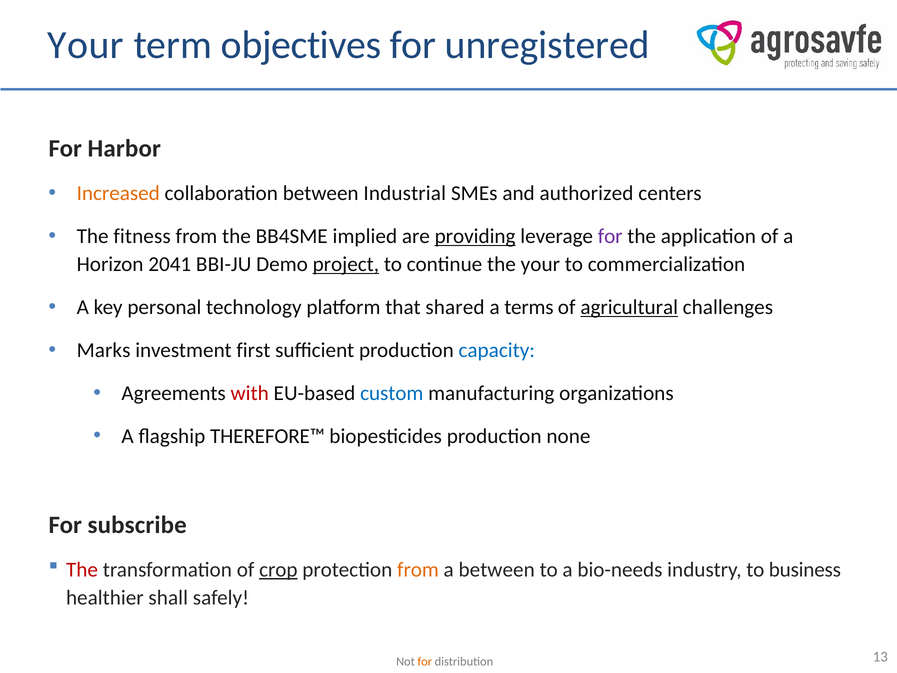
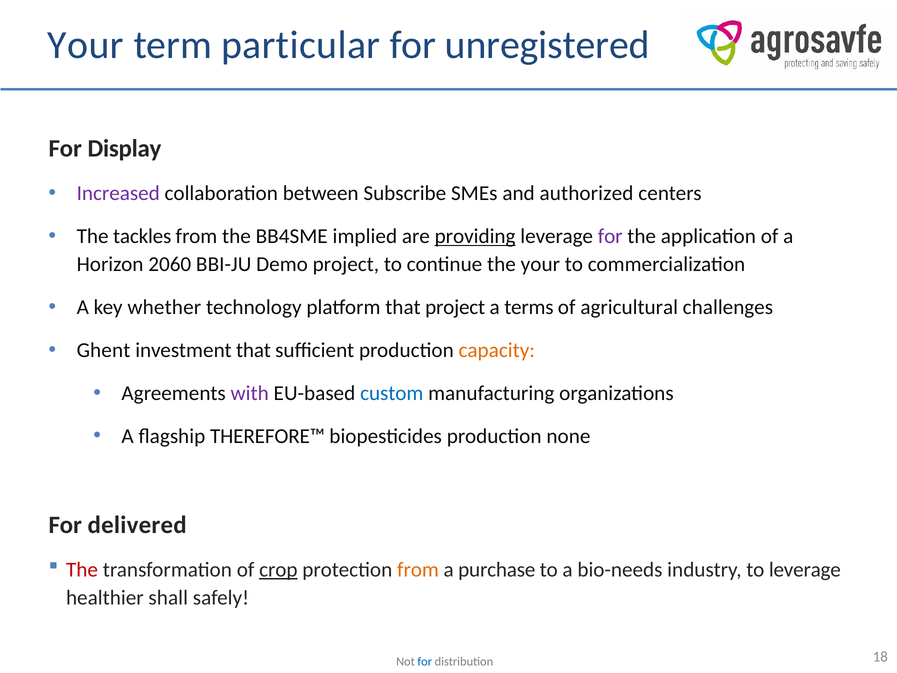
objectives: objectives -> particular (301, 45)
Harbor: Harbor -> Display (124, 149)
Increased colour: orange -> purple (118, 193)
Industrial: Industrial -> Subscribe (405, 193)
fitness: fitness -> tackles (142, 236)
2041: 2041 -> 2060 (170, 264)
project underline: present -> none (346, 264)
personal: personal -> whether (164, 307)
that shared: shared -> project (455, 307)
agricultural underline: present -> none (629, 307)
Marks: Marks -> Ghent (103, 350)
investment first: first -> that (253, 350)
capacity colour: blue -> orange (497, 350)
with colour: red -> purple (250, 393)
subscribe: subscribe -> delivered (137, 525)
a between: between -> purchase (497, 570)
to business: business -> leverage (805, 570)
for colour: orange -> blue (425, 661)
13: 13 -> 18 (880, 656)
